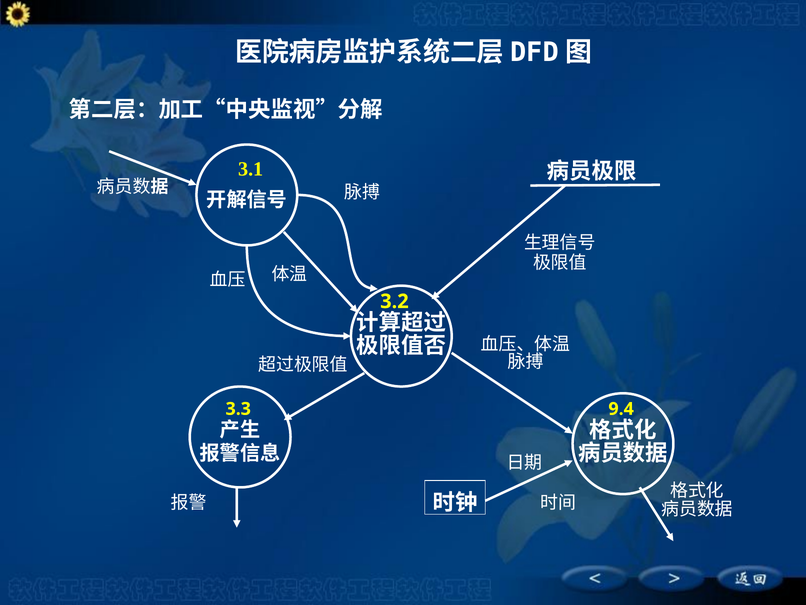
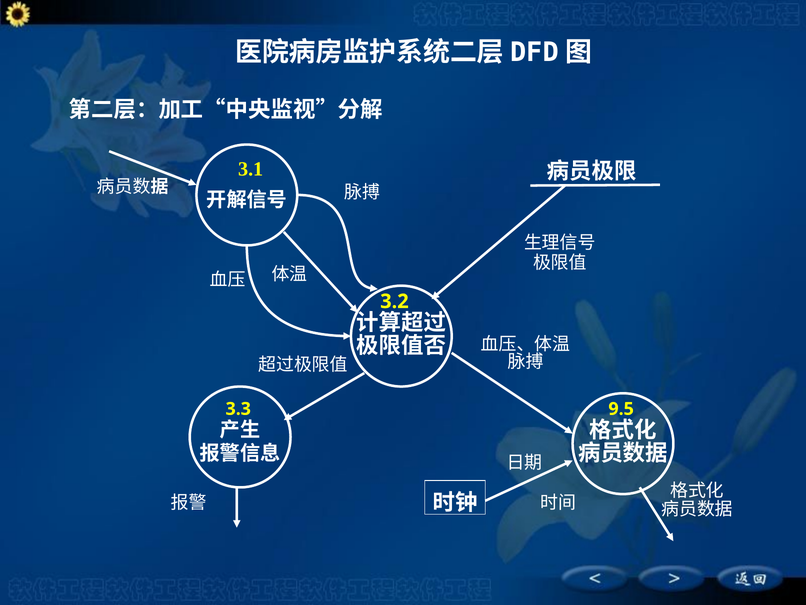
9.4: 9.4 -> 9.5 (621, 409)
